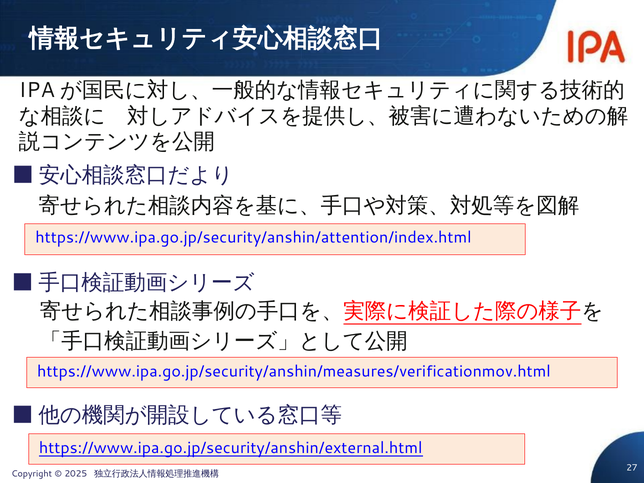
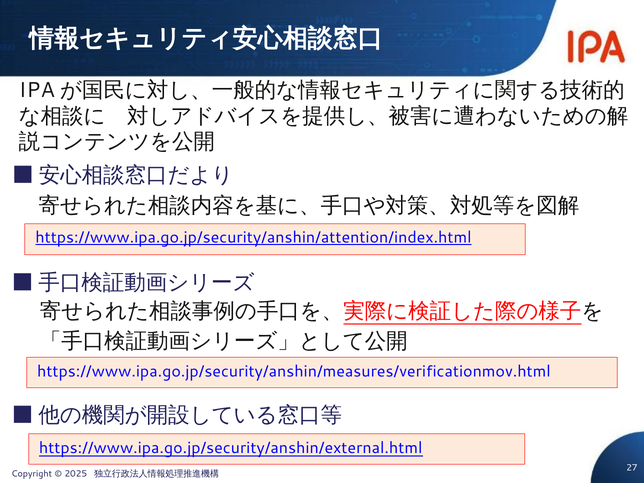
https://www.ipa.go.jp/security/anshin/attention/index.html underline: none -> present (253, 238)
